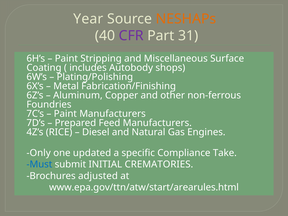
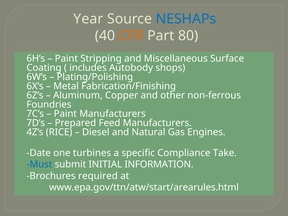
NESHAPs colour: orange -> blue (186, 19)
CFR colour: purple -> orange (131, 36)
31: 31 -> 80 (188, 36)
Only: Only -> Date (39, 153)
updated: updated -> turbines (92, 153)
CREMATORIES: CREMATORIES -> INFORMATION (159, 164)
adjusted: adjusted -> required (98, 176)
